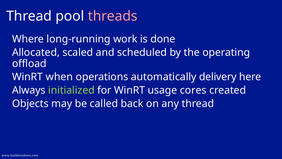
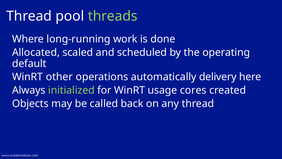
threads colour: pink -> light green (113, 16)
offload: offload -> default (29, 63)
when: when -> other (59, 77)
